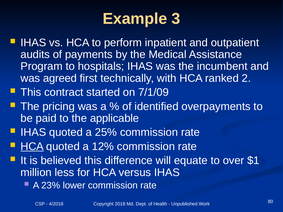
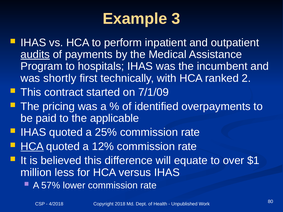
audits underline: none -> present (35, 55)
agreed: agreed -> shortly (60, 78)
23%: 23% -> 57% (51, 186)
